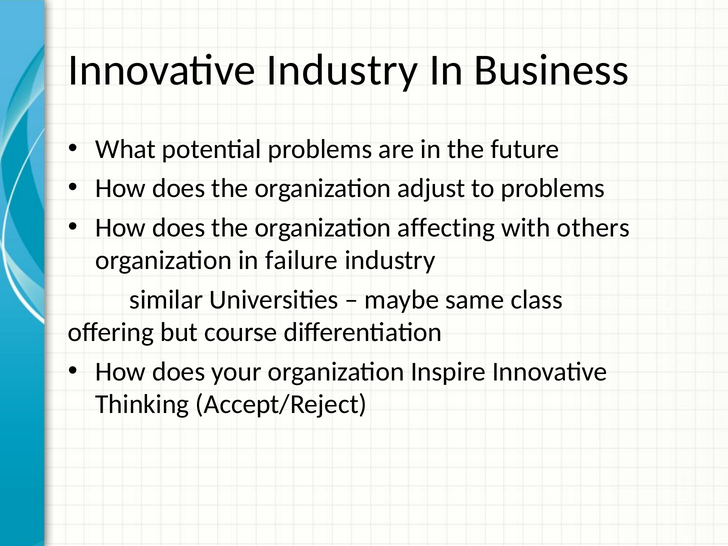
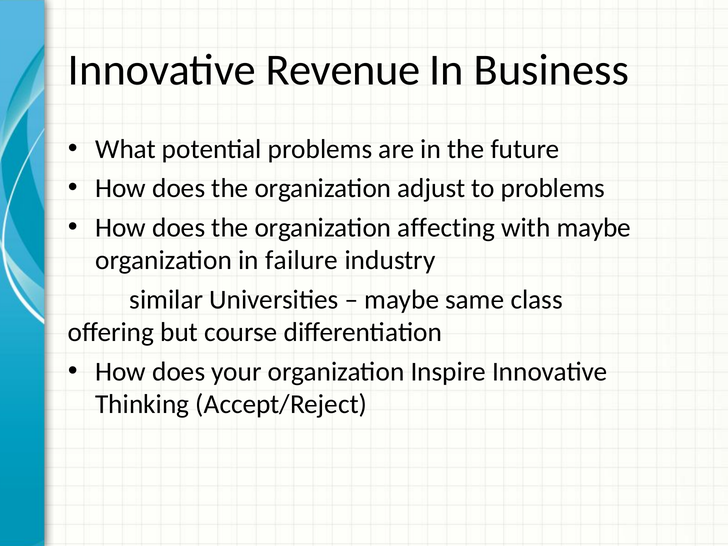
Innovative Industry: Industry -> Revenue (343, 70)
with others: others -> maybe (594, 228)
